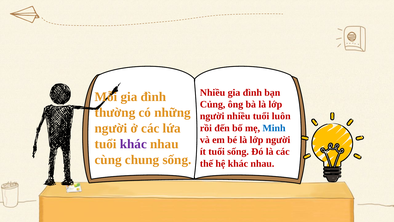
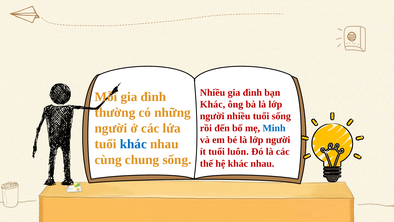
Củng: Củng -> Khác (213, 104)
tuổi luôn: luôn -> sống (281, 116)
khác colour: purple -> blue (133, 144)
tuổi sống: sống -> luôn (238, 151)
